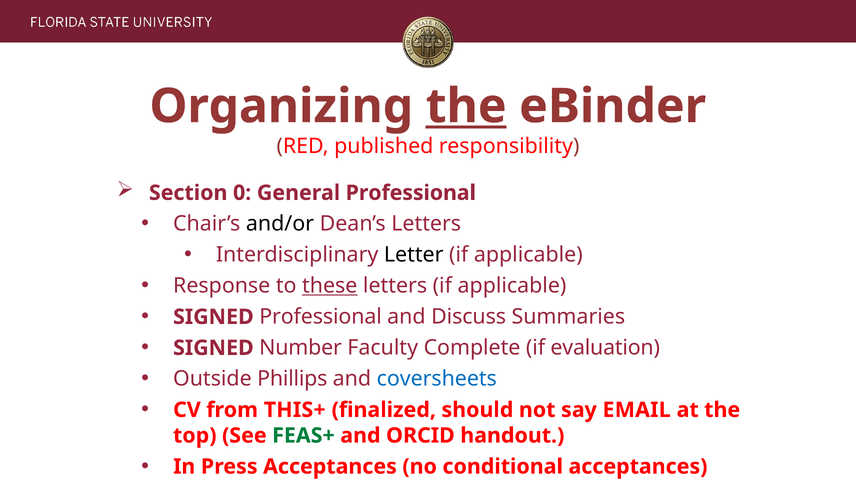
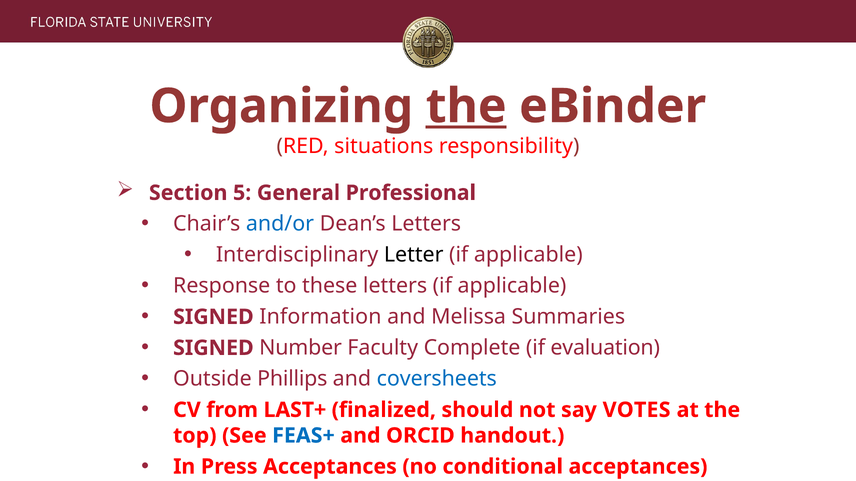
published: published -> situations (384, 146)
0: 0 -> 5 (242, 193)
and/or colour: black -> blue (280, 224)
these underline: present -> none (330, 286)
SIGNED Professional: Professional -> Information (320, 317)
Discuss: Discuss -> Melissa (469, 317)
THIS+: THIS+ -> LAST+ (295, 410)
EMAIL: EMAIL -> VOTES (637, 410)
FEAS+ colour: green -> blue (303, 436)
